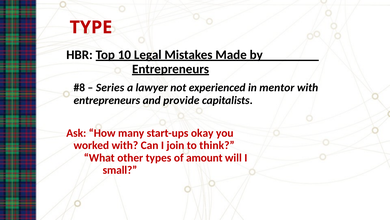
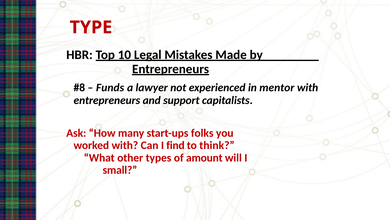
Series: Series -> Funds (110, 87)
provide: provide -> support (181, 100)
okay: okay -> folks (202, 133)
join: join -> find (175, 145)
